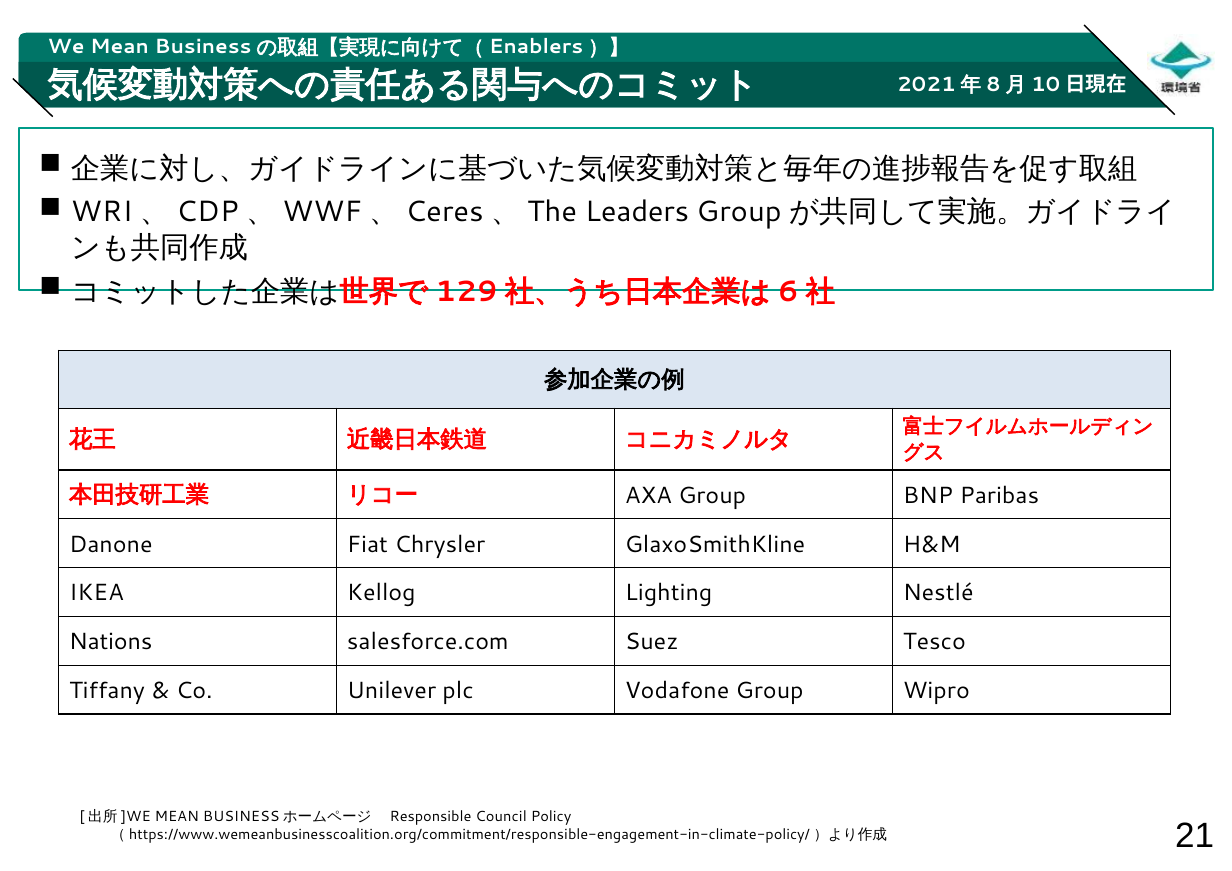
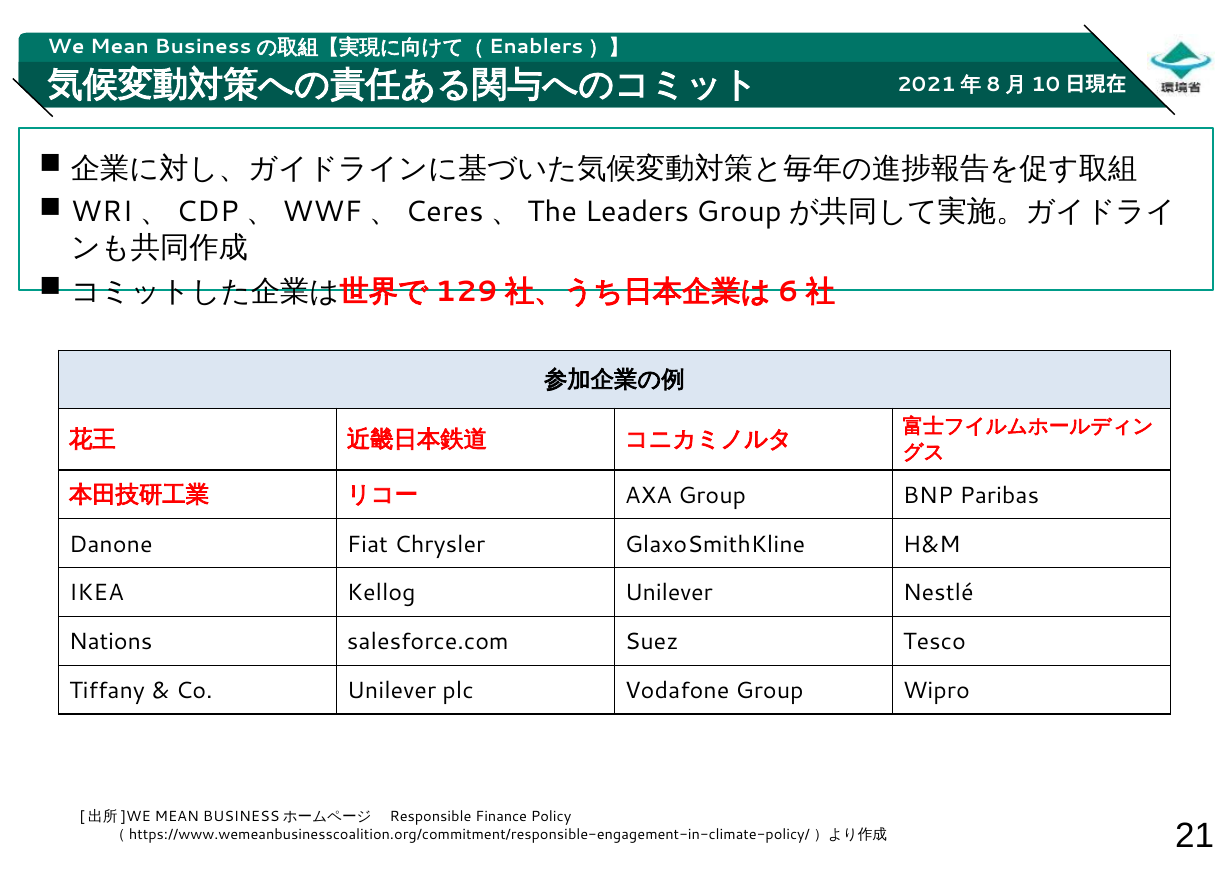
Kellog Lighting: Lighting -> Unilever (669, 593)
Council: Council -> Finance (501, 817)
